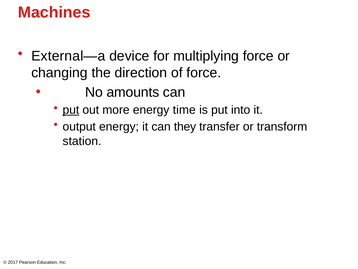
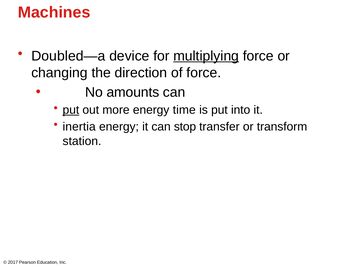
External—a: External—a -> Doubled—a (68, 56)
multiplying underline: none -> present (206, 56)
output: output -> inertia (79, 127)
they: they -> stop (185, 127)
